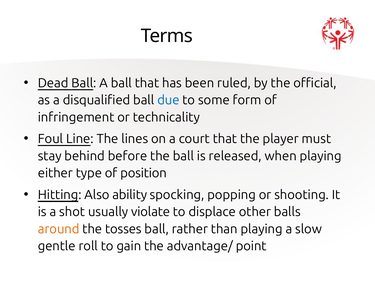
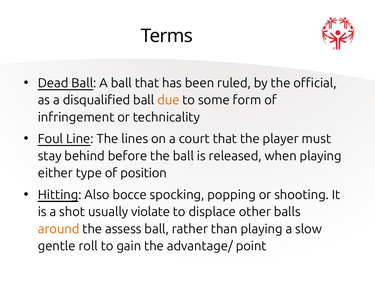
due colour: blue -> orange (168, 100)
ability: ability -> bocce (130, 195)
tosses: tosses -> assess (123, 229)
